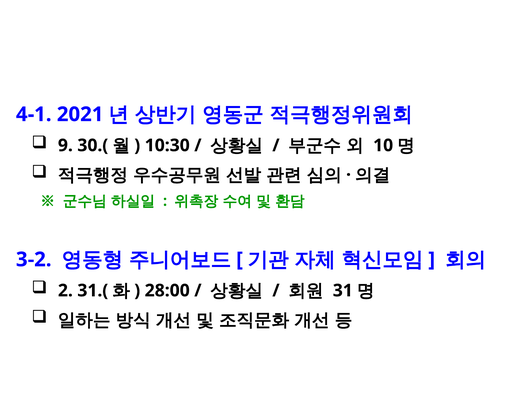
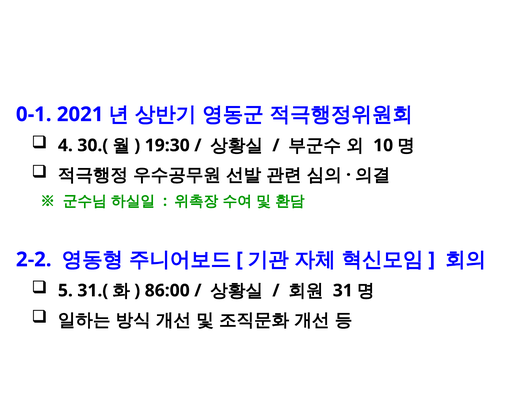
4-1: 4-1 -> 0-1 (34, 114)
9: 9 -> 4 (65, 145)
10:30: 10:30 -> 19:30 (167, 145)
3-2: 3-2 -> 2-2 (34, 259)
2: 2 -> 5 (65, 290)
28:00: 28:00 -> 86:00 (167, 290)
